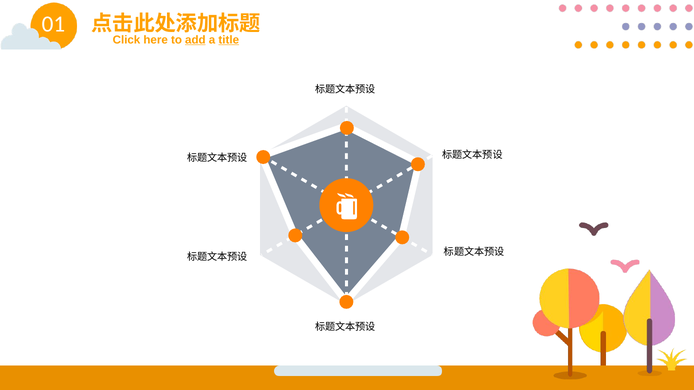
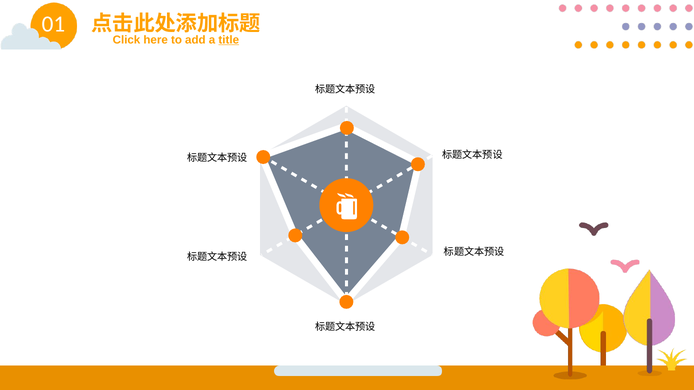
add underline: present -> none (195, 40)
